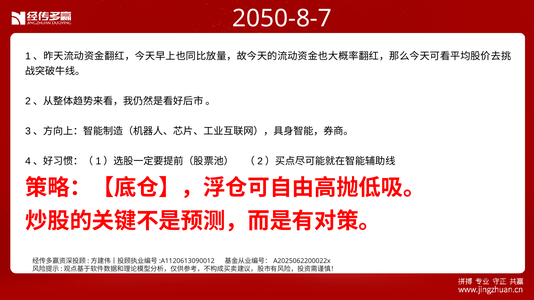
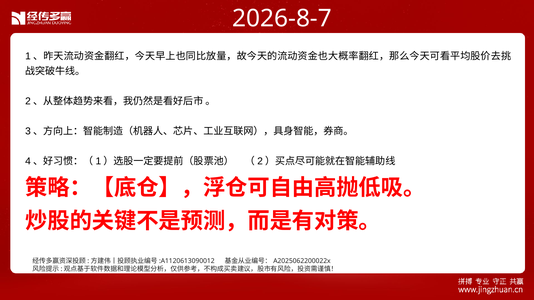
2050-8-7: 2050-8-7 -> 2026-8-7 (282, 18)
